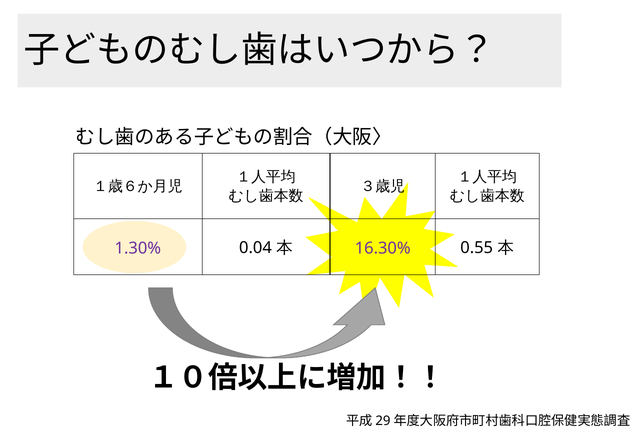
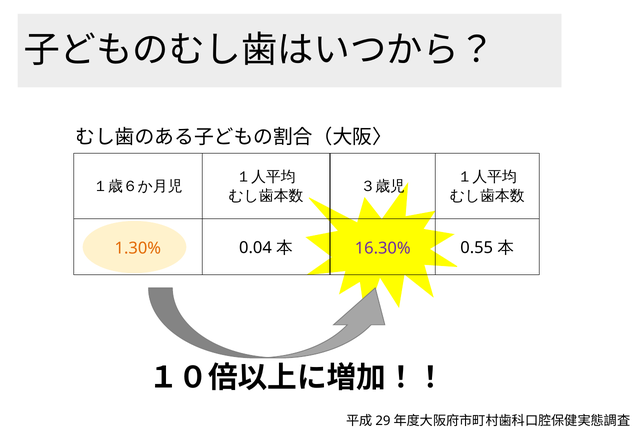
1.30% colour: purple -> orange (138, 248)
